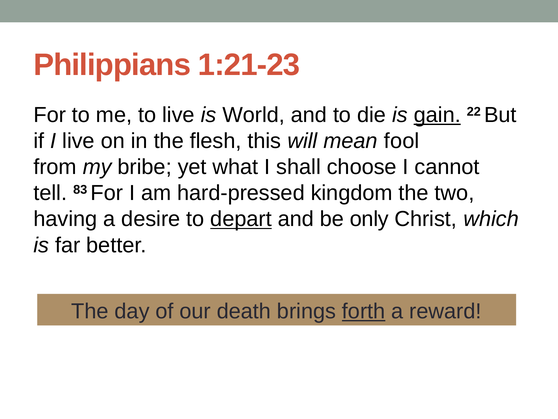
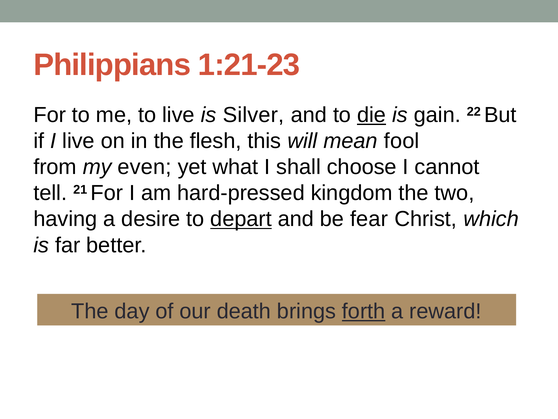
World: World -> Silver (254, 115)
die underline: none -> present (372, 115)
gain underline: present -> none (437, 115)
bribe: bribe -> even (145, 167)
83: 83 -> 21 (80, 189)
only: only -> fear (369, 219)
